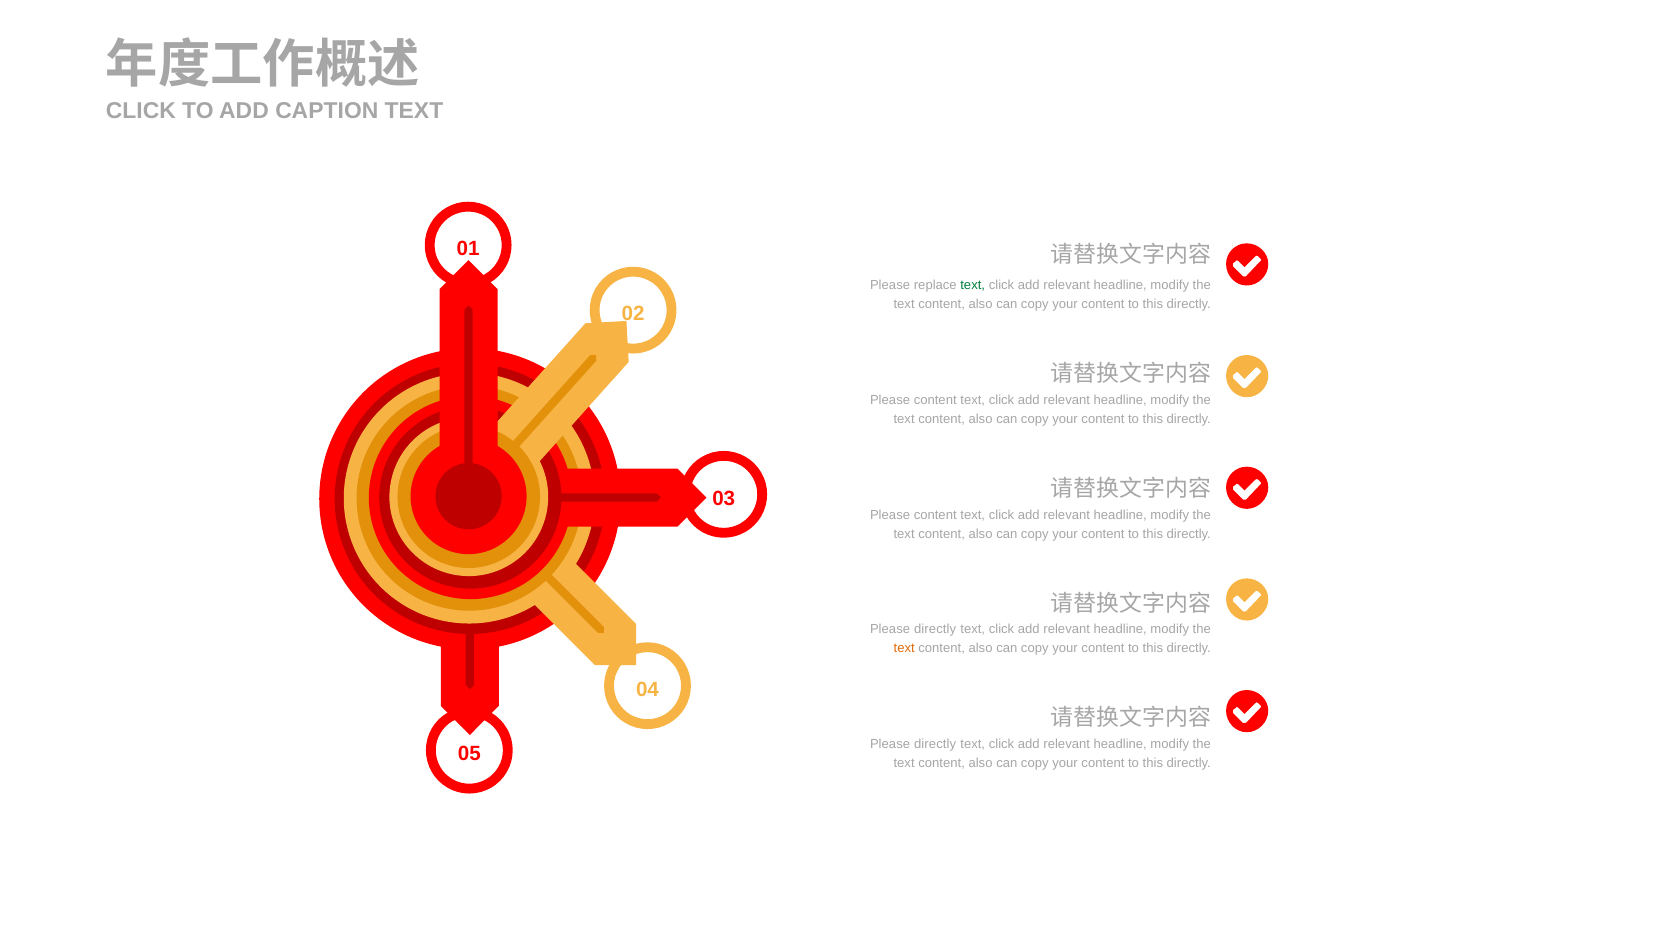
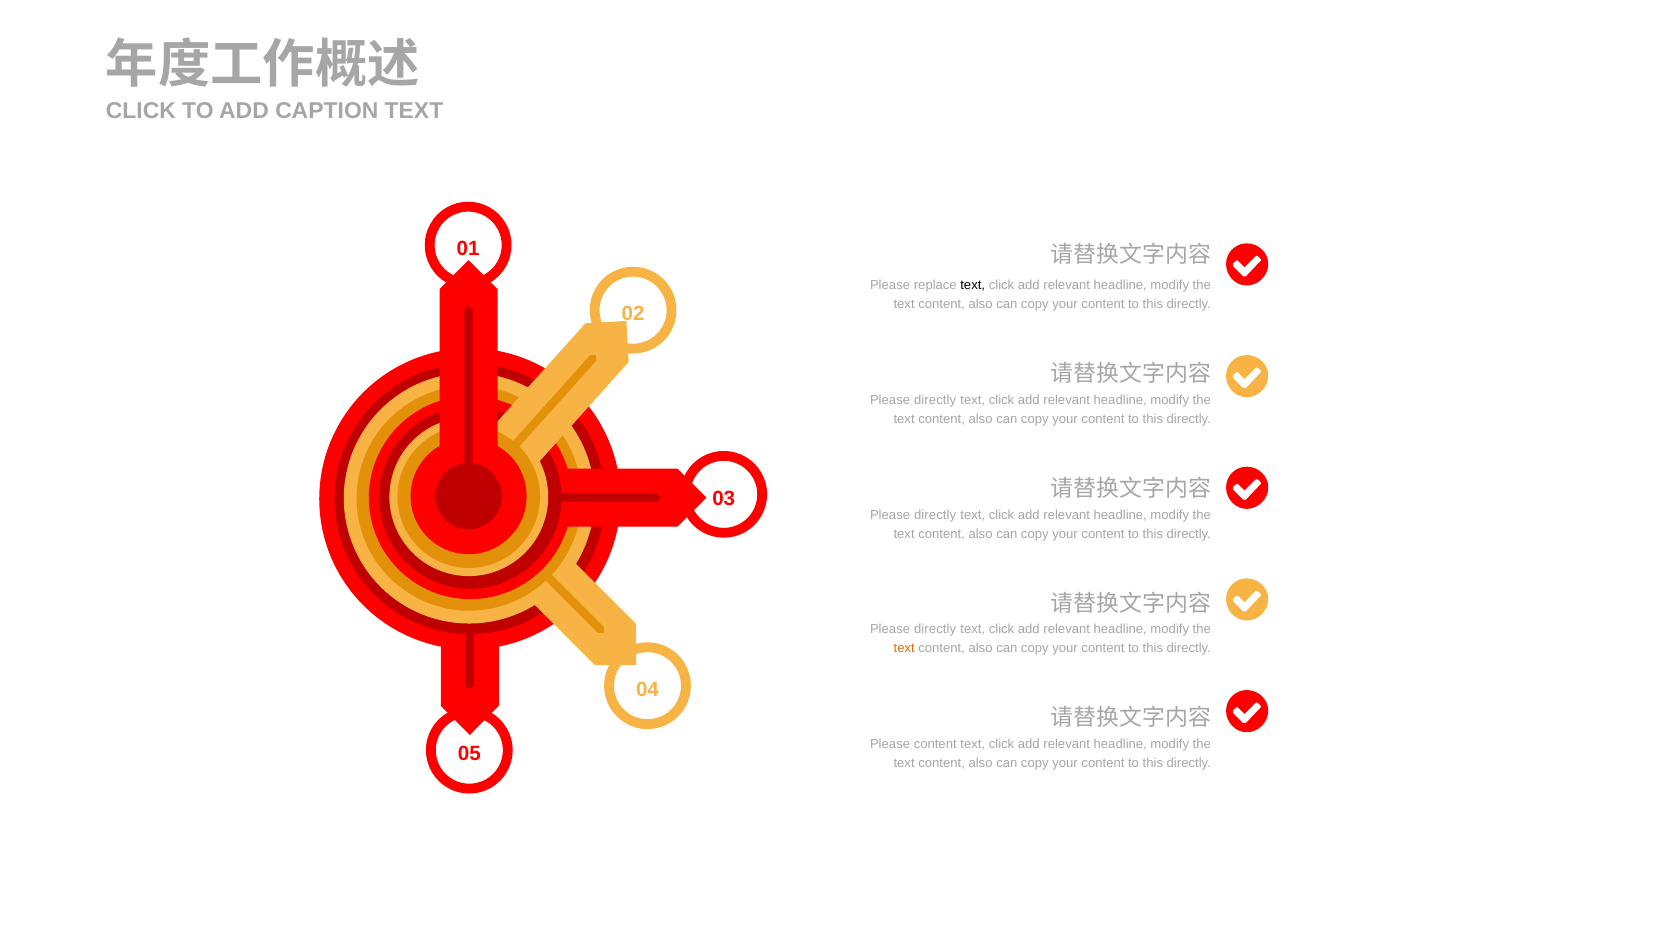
text colour: green -> black (973, 286)
content: content -> directly (935, 401)
content: content -> directly (935, 516)
directly: directly -> content (935, 744)
